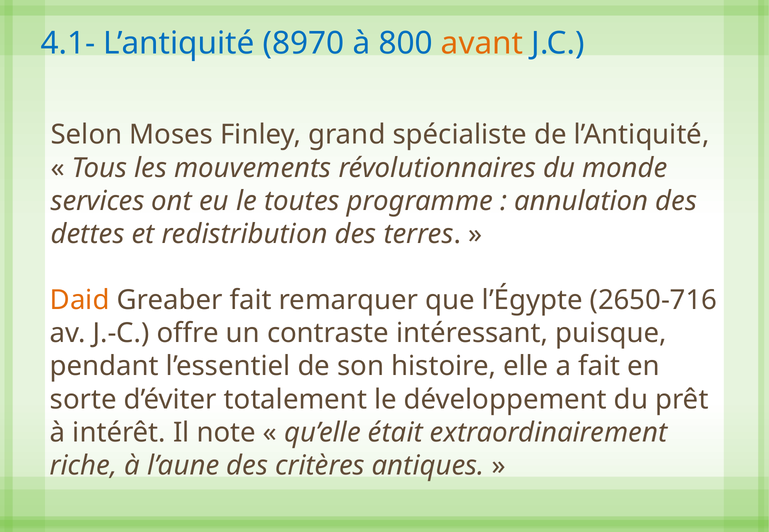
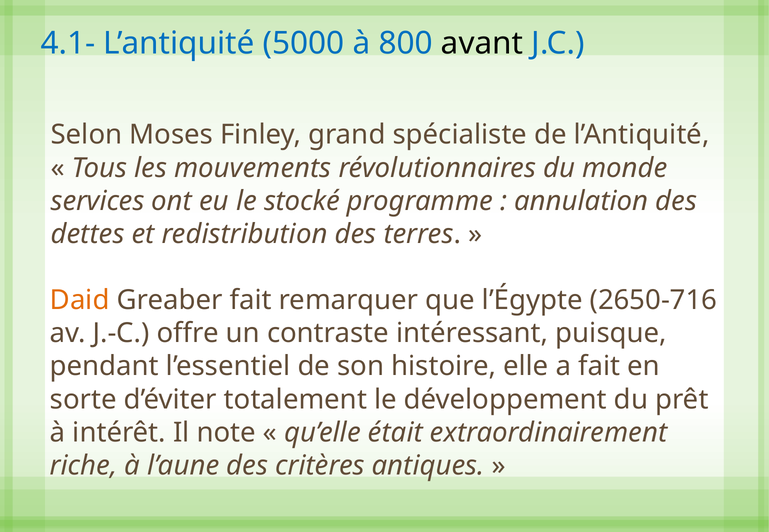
8970: 8970 -> 5000 (304, 43)
avant colour: orange -> black (482, 43)
toutes: toutes -> stocké (302, 201)
